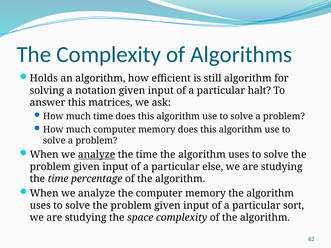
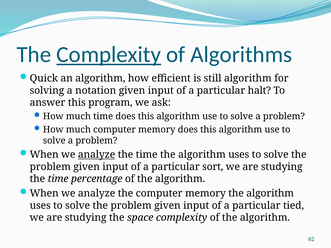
Complexity underline: none -> present (109, 55)
Holds: Holds -> Quick (44, 78)
matrices: matrices -> program (110, 103)
else: else -> sort (213, 167)
sort: sort -> tied (294, 206)
